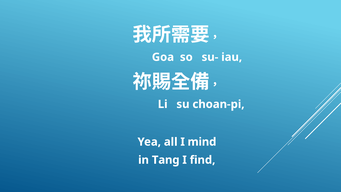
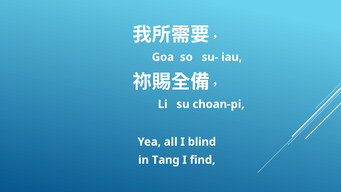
mind: mind -> blind (202, 142)
